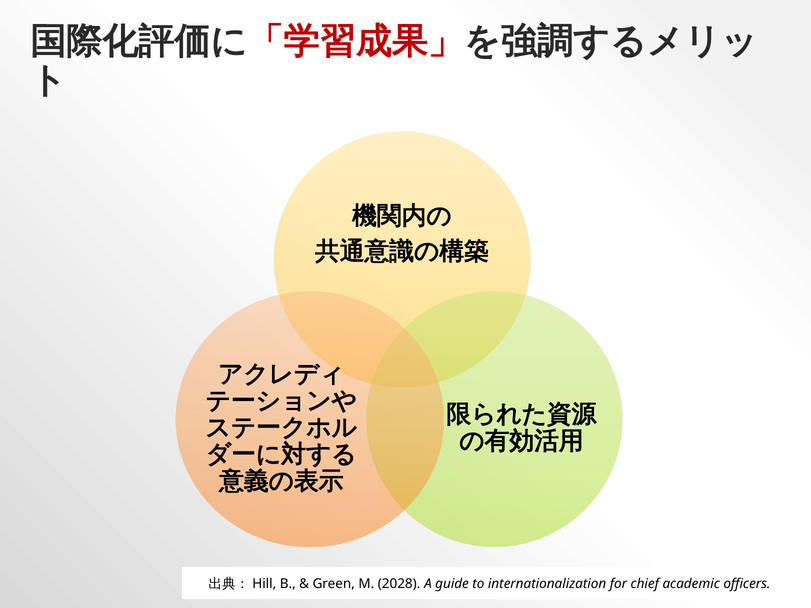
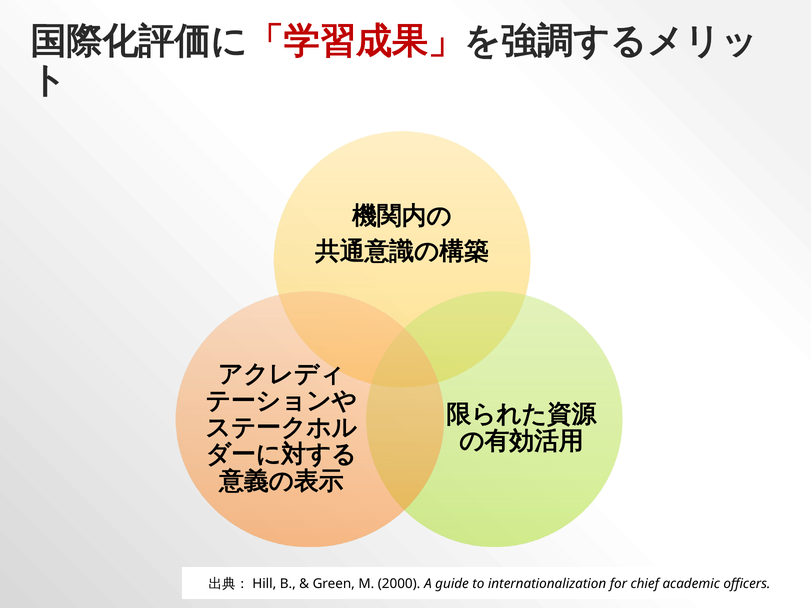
2028: 2028 -> 2000 (399, 584)
